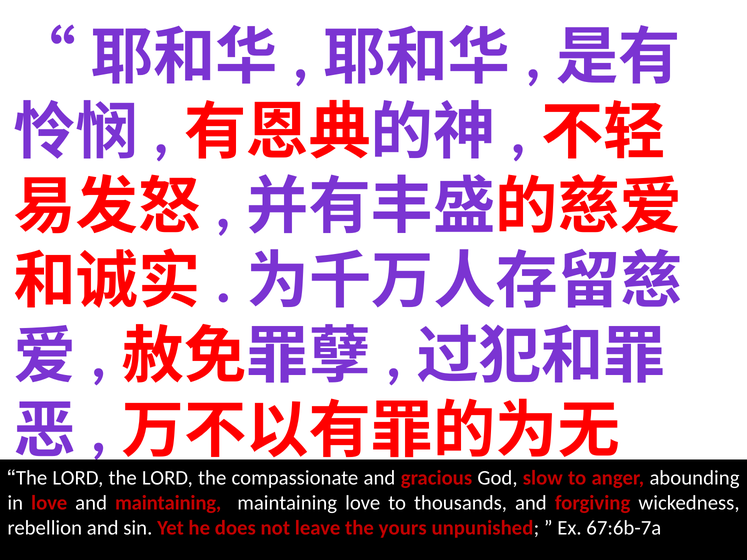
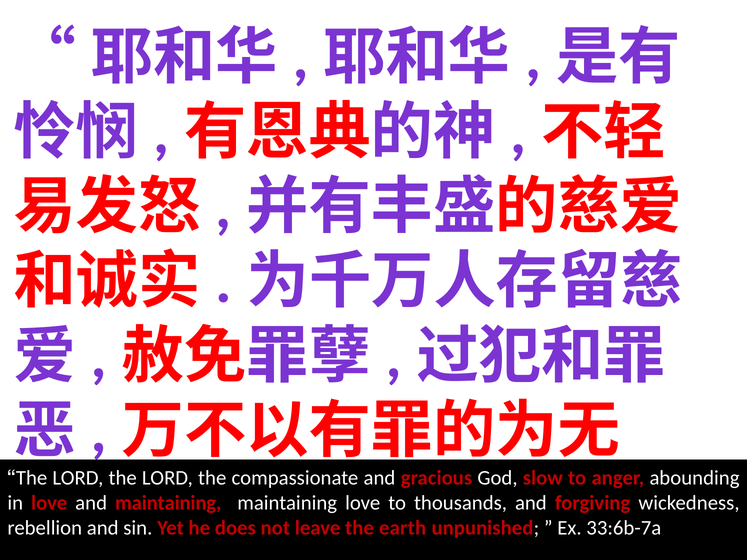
yours: yours -> earth (403, 528)
67:6b-7a: 67:6b-7a -> 33:6b-7a (624, 528)
